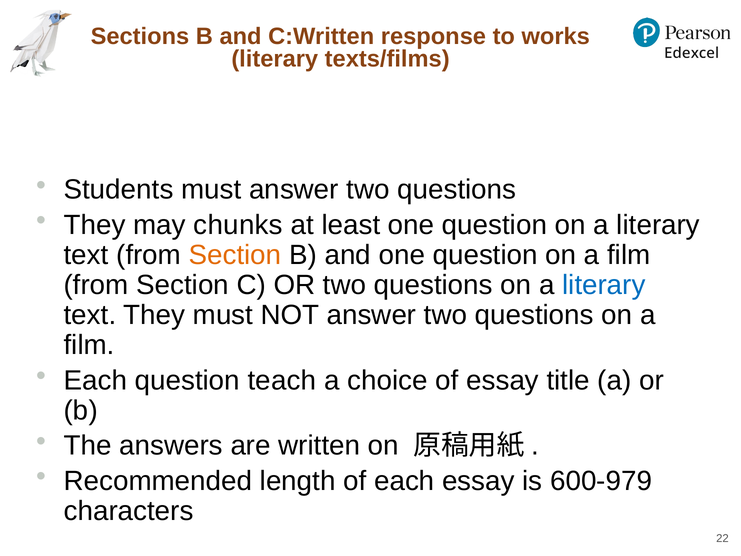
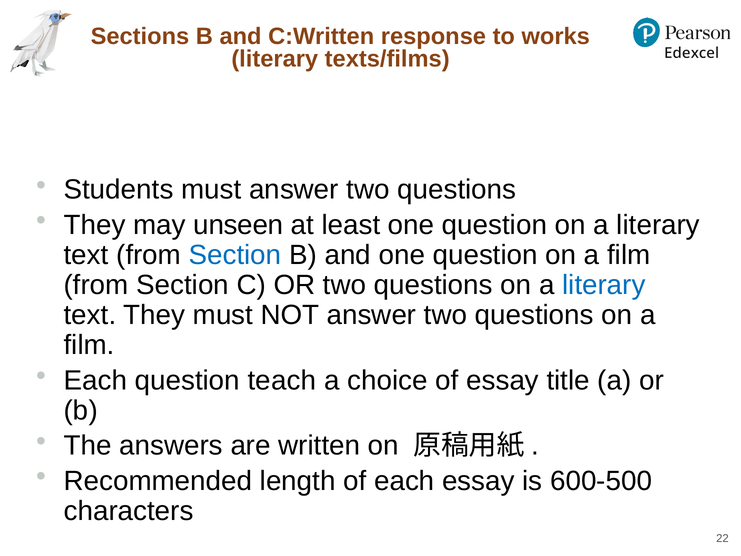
chunks: chunks -> unseen (238, 225)
Section colour: orange -> blue (235, 255)
600-979: 600-979 -> 600-500 (601, 481)
